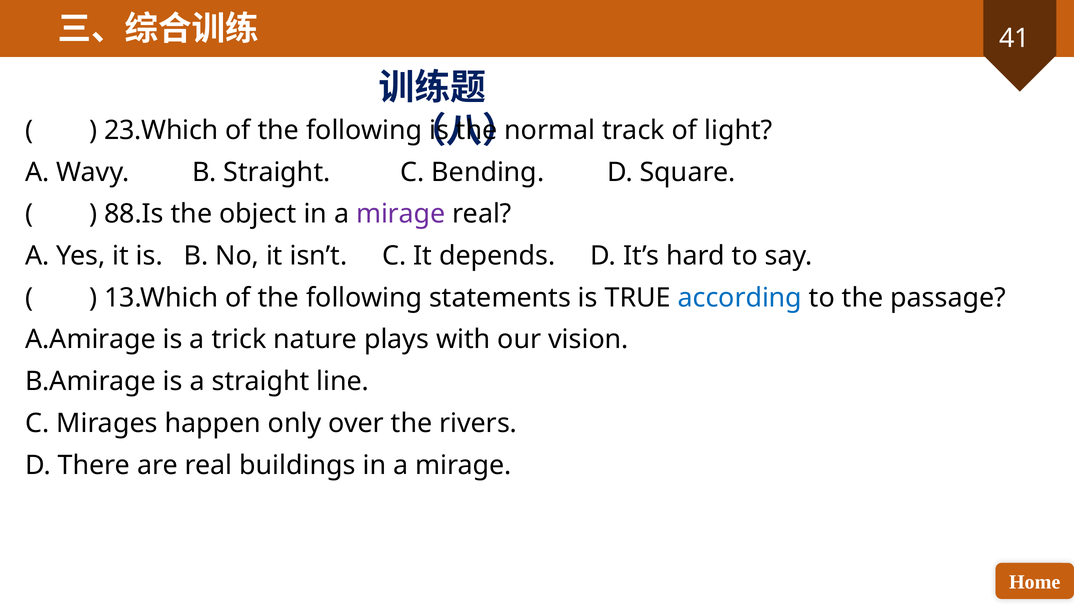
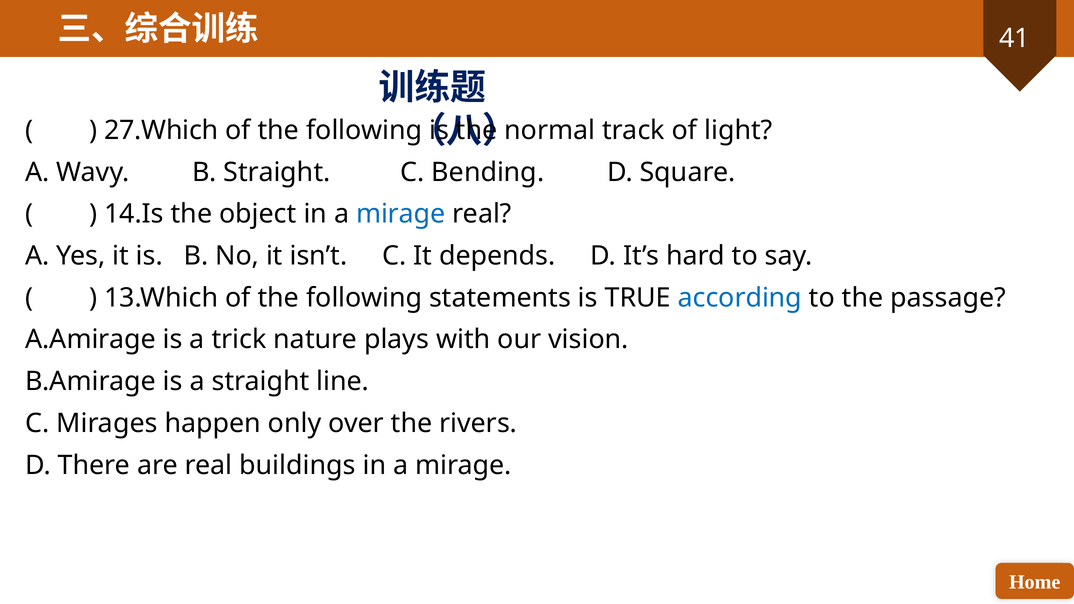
23.Which: 23.Which -> 27.Which (161, 130)
88.Is: 88.Is -> 14.Is (134, 214)
mirage colour: purple -> blue (401, 214)
